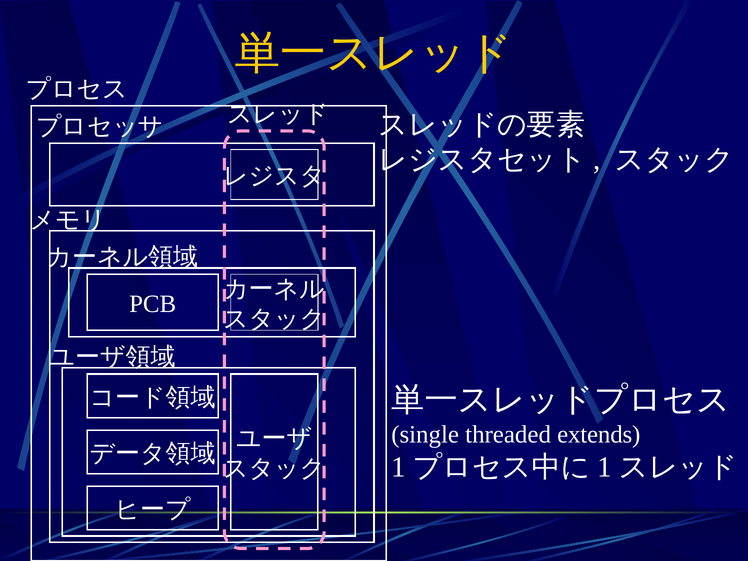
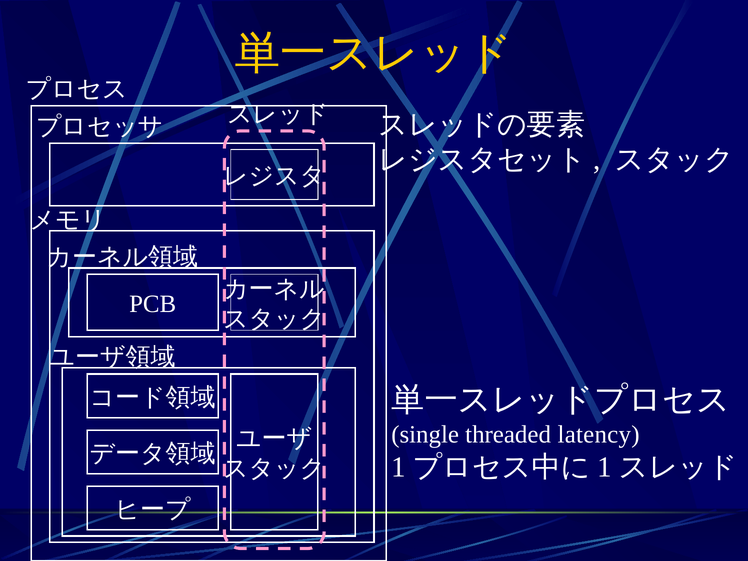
extends: extends -> latency (599, 434)
